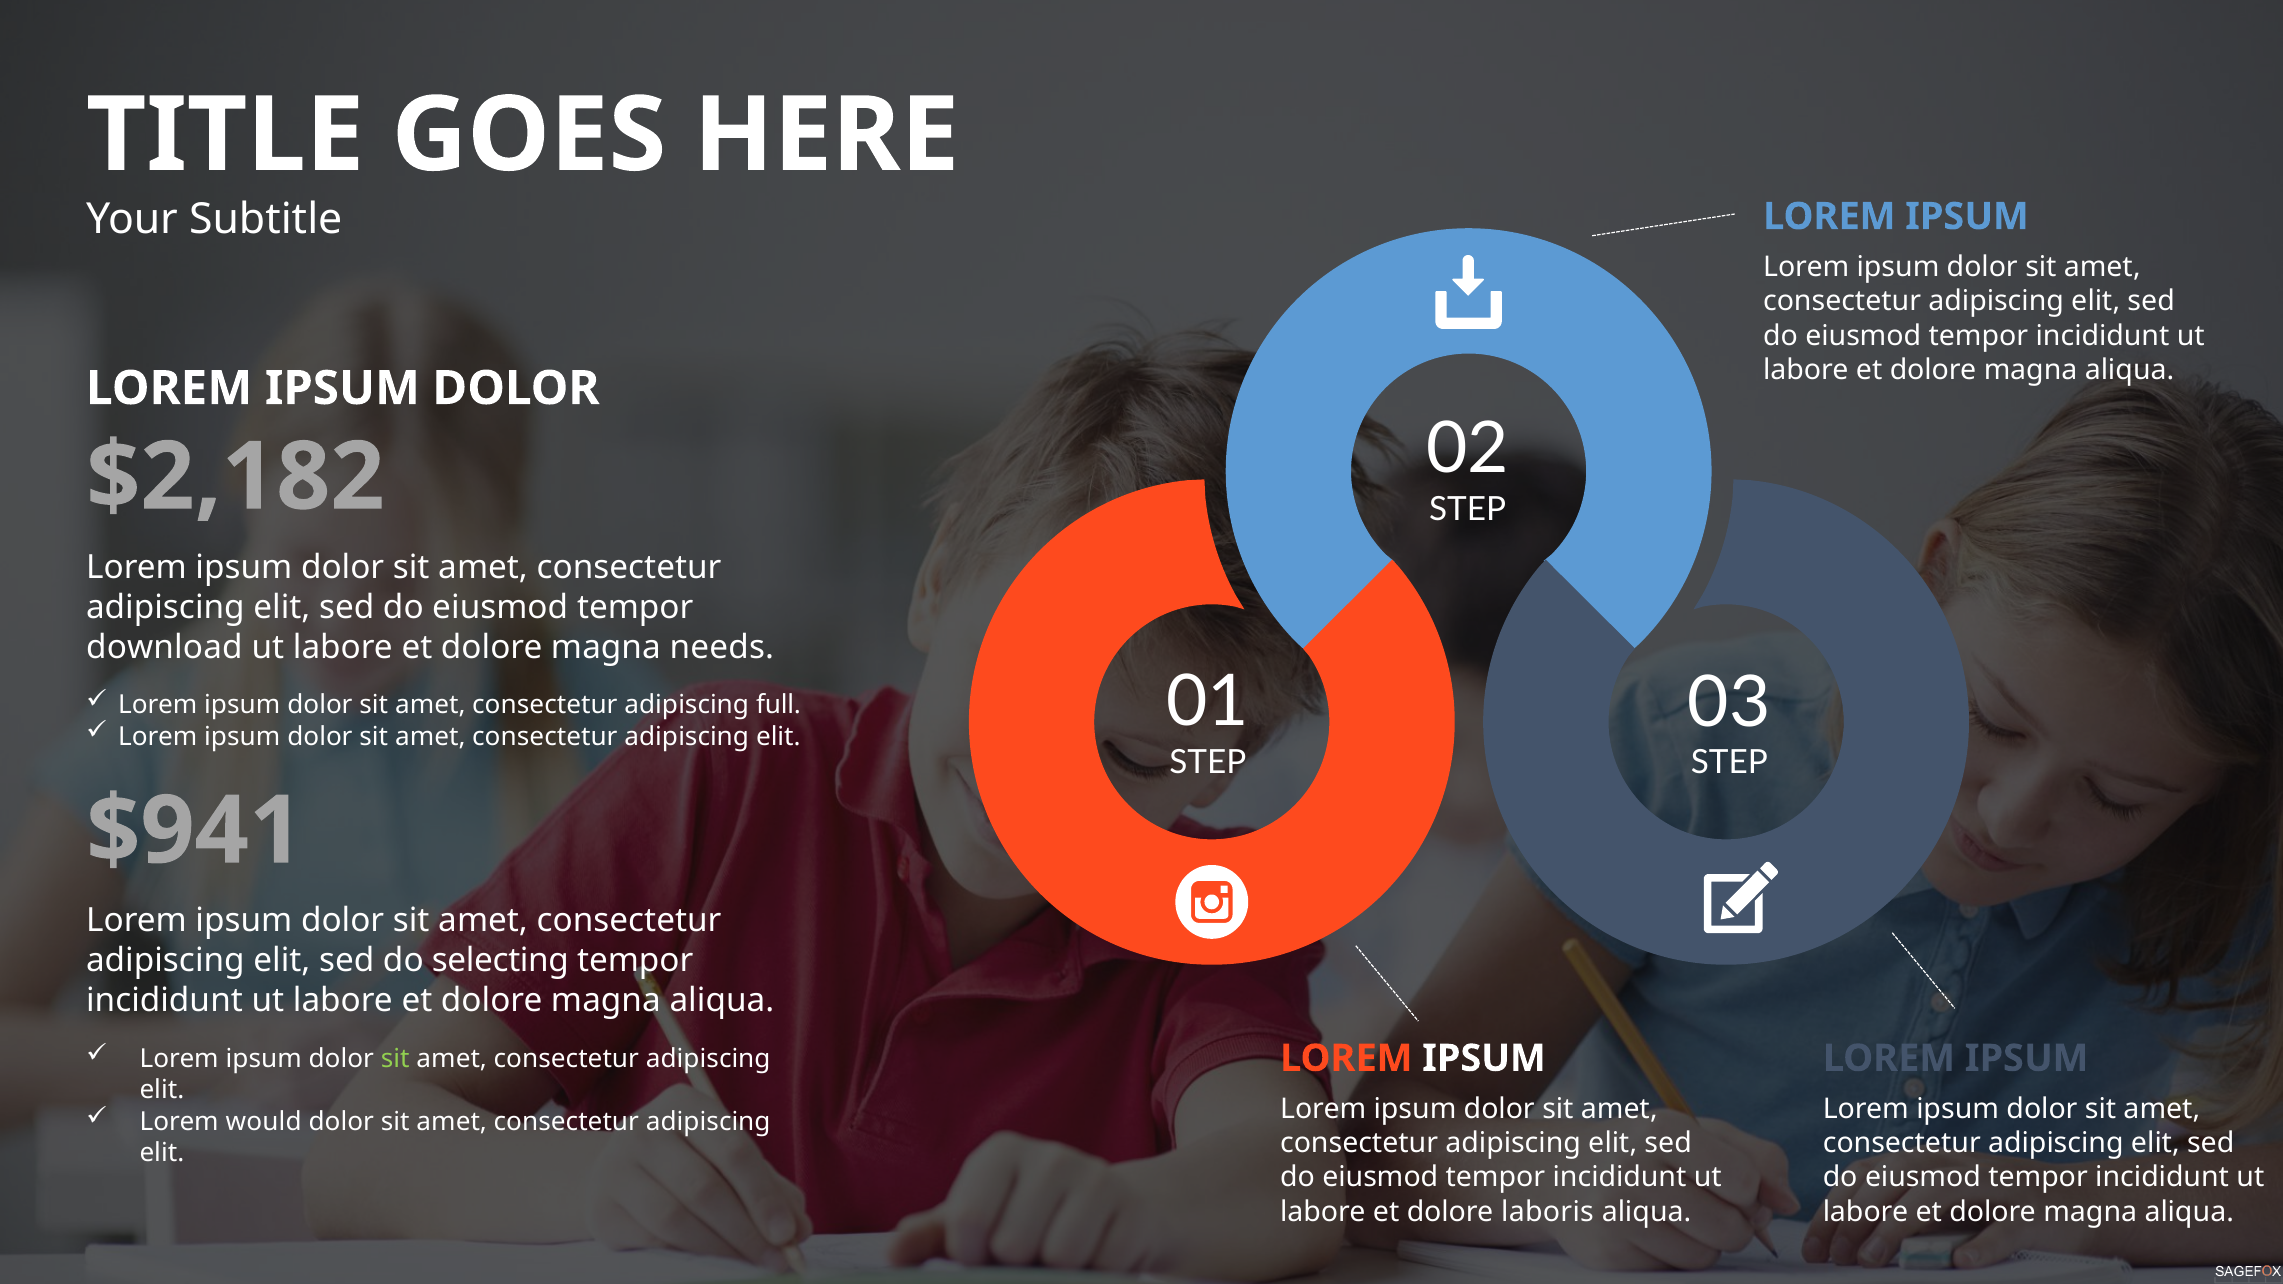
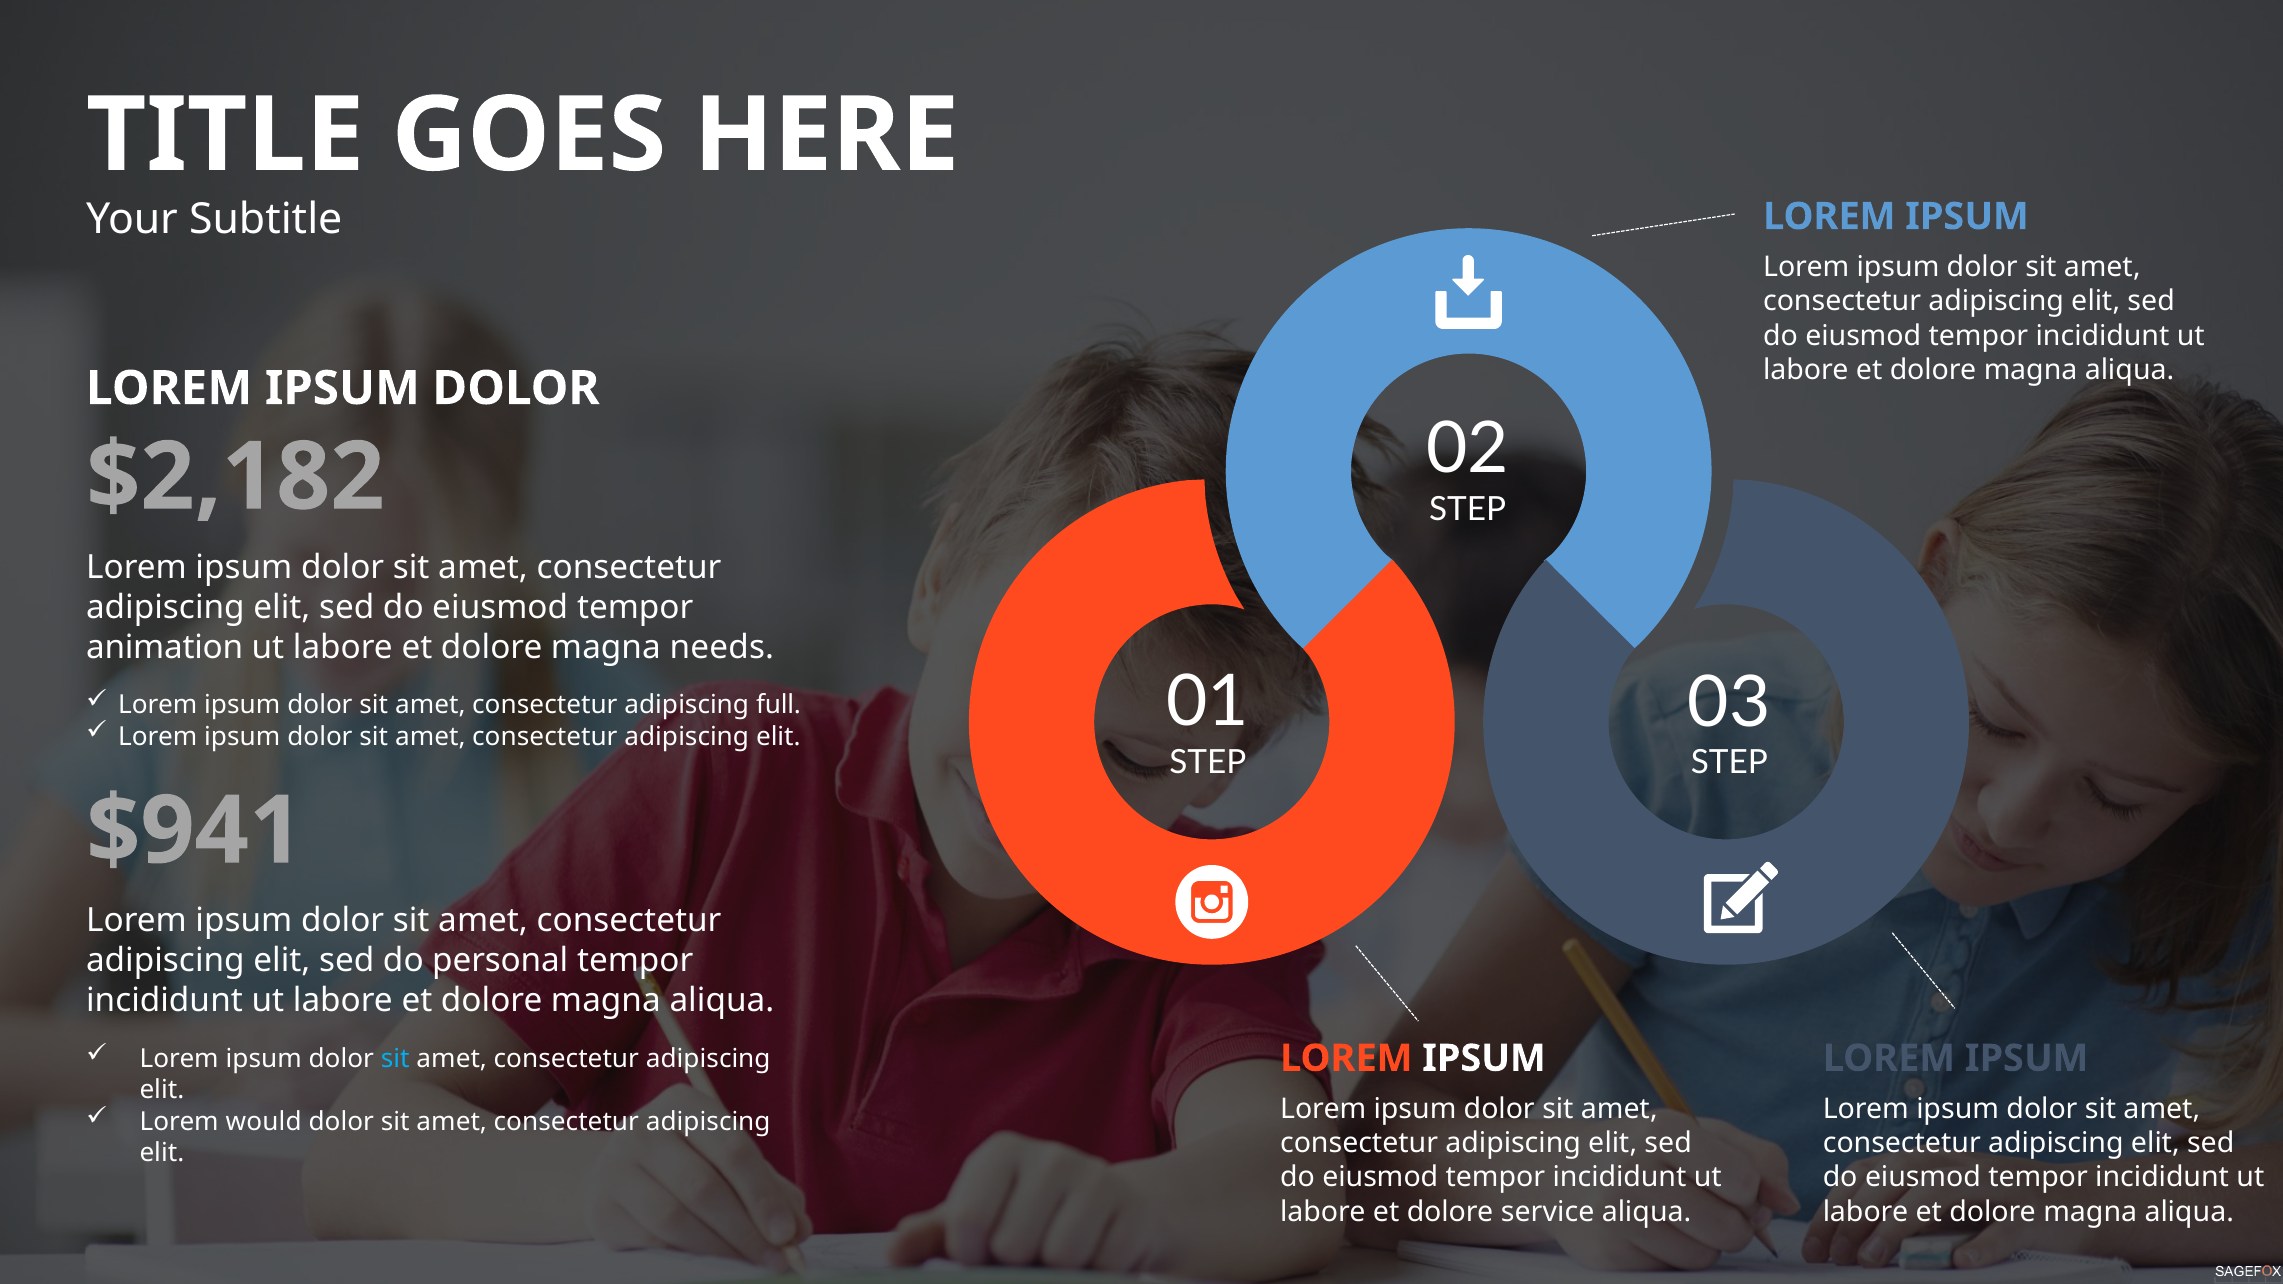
download: download -> animation (165, 647)
selecting: selecting -> personal (500, 961)
sit colour: light green -> light blue (395, 1059)
laboris: laboris -> service (1548, 1212)
